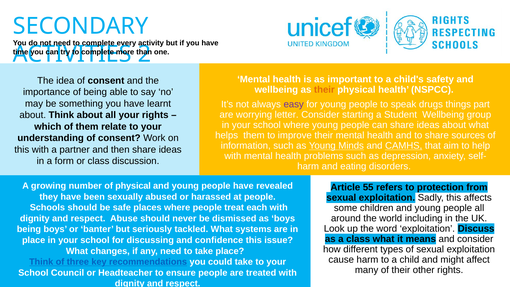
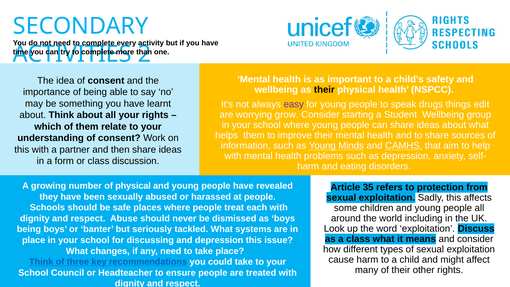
their colour: orange -> black (324, 90)
part: part -> edit (482, 104)
letter: letter -> grow (287, 114)
55: 55 -> 35 (368, 187)
and confidence: confidence -> depression (219, 240)
